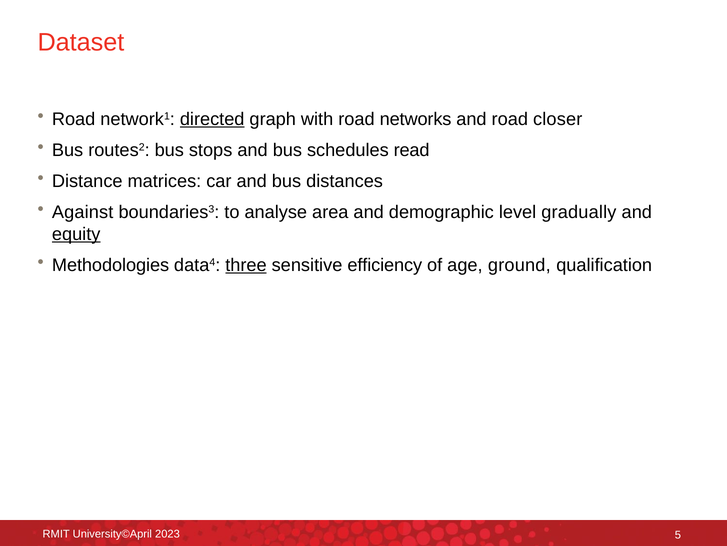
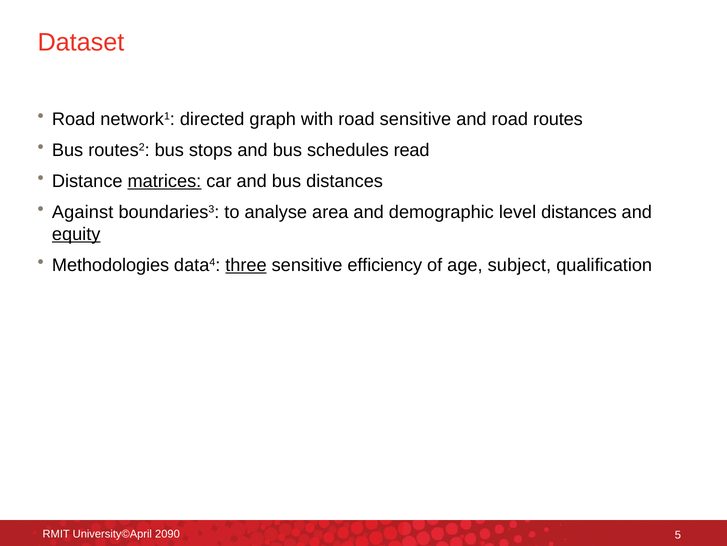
directed underline: present -> none (212, 119)
road networks: networks -> sensitive (415, 119)
closer: closer -> routes (558, 119)
matrices underline: none -> present (164, 181)
level gradually: gradually -> distances (579, 212)
ground: ground -> subject (519, 265)
2023: 2023 -> 2090 (167, 533)
